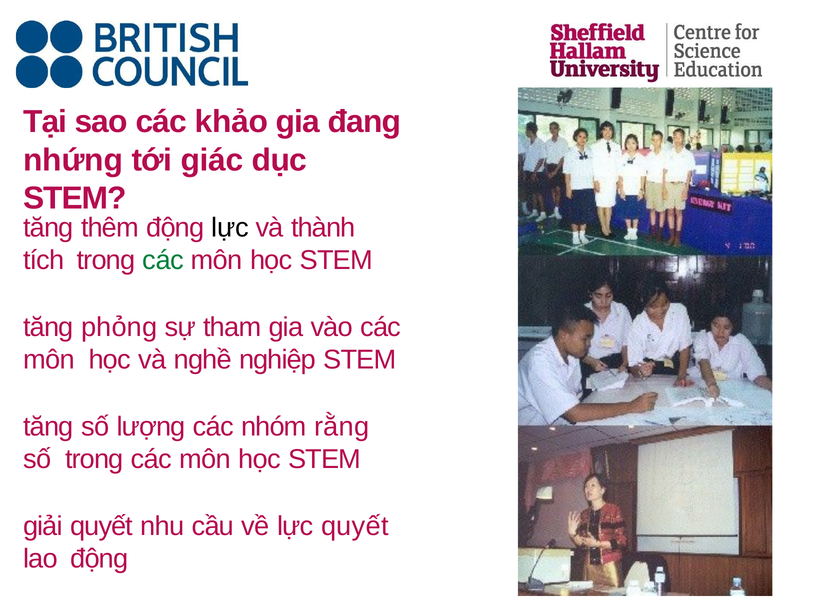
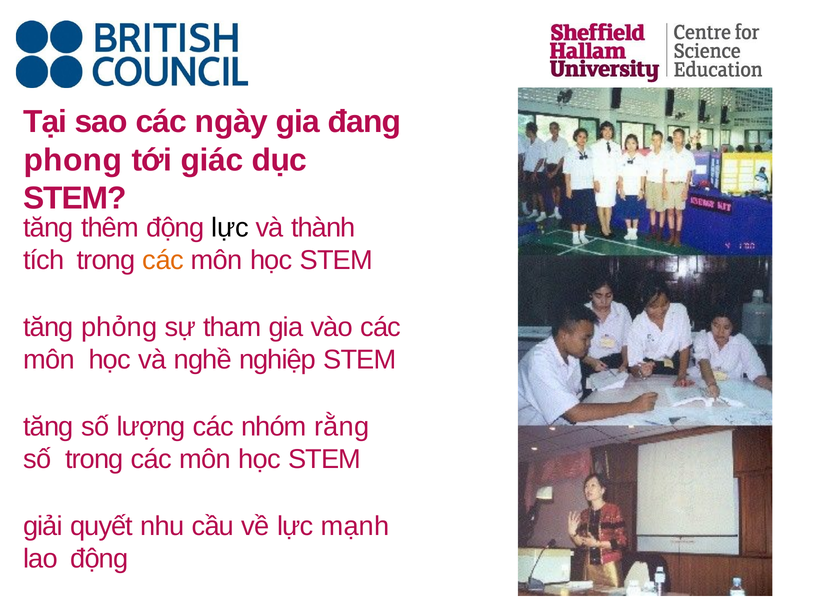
khảo: khảo -> ngày (232, 122)
nhứng: nhứng -> phong (73, 160)
các colour: green -> orange (163, 260)
lực quyết: quyết -> mạnh (355, 526)
